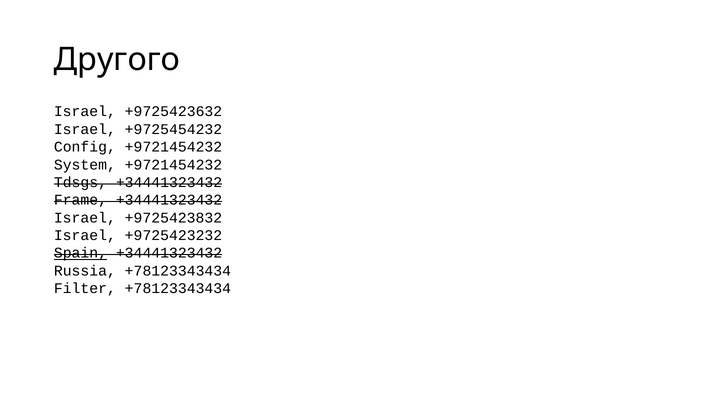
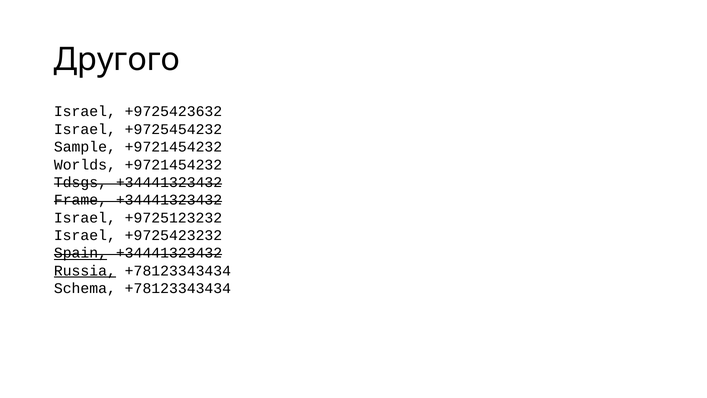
Config: Config -> Sample (85, 147)
System: System -> Worlds (85, 165)
+9725423832: +9725423832 -> +9725123232 (173, 218)
Russia underline: none -> present (85, 271)
Filter: Filter -> Schema (85, 288)
